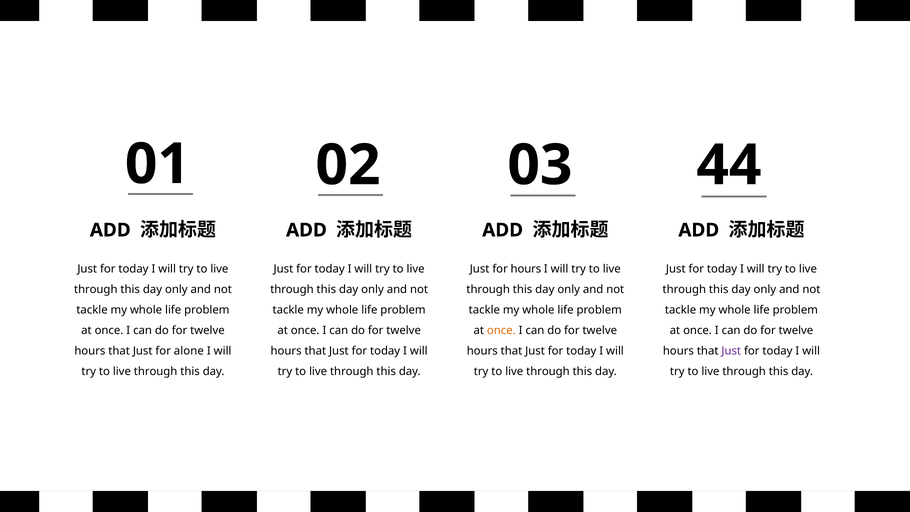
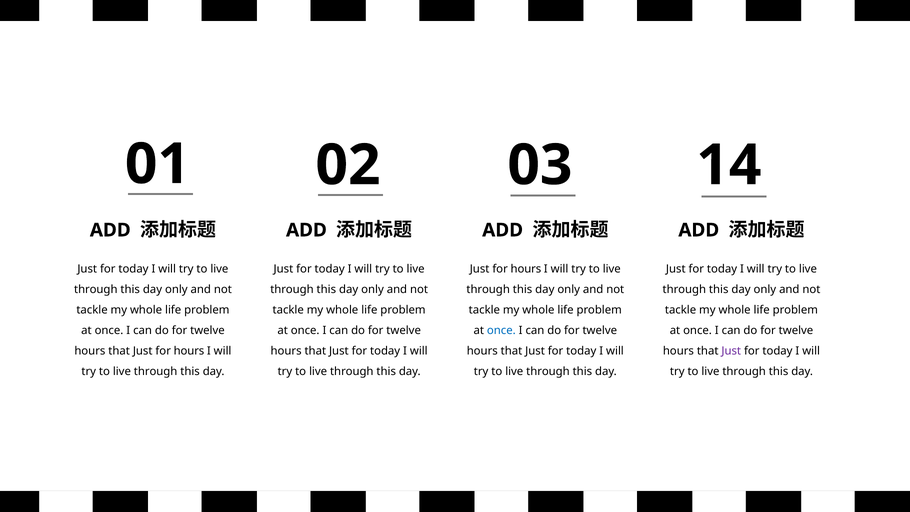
44: 44 -> 14 (729, 165)
once colour: orange -> blue (501, 330)
that Just for alone: alone -> hours (189, 351)
